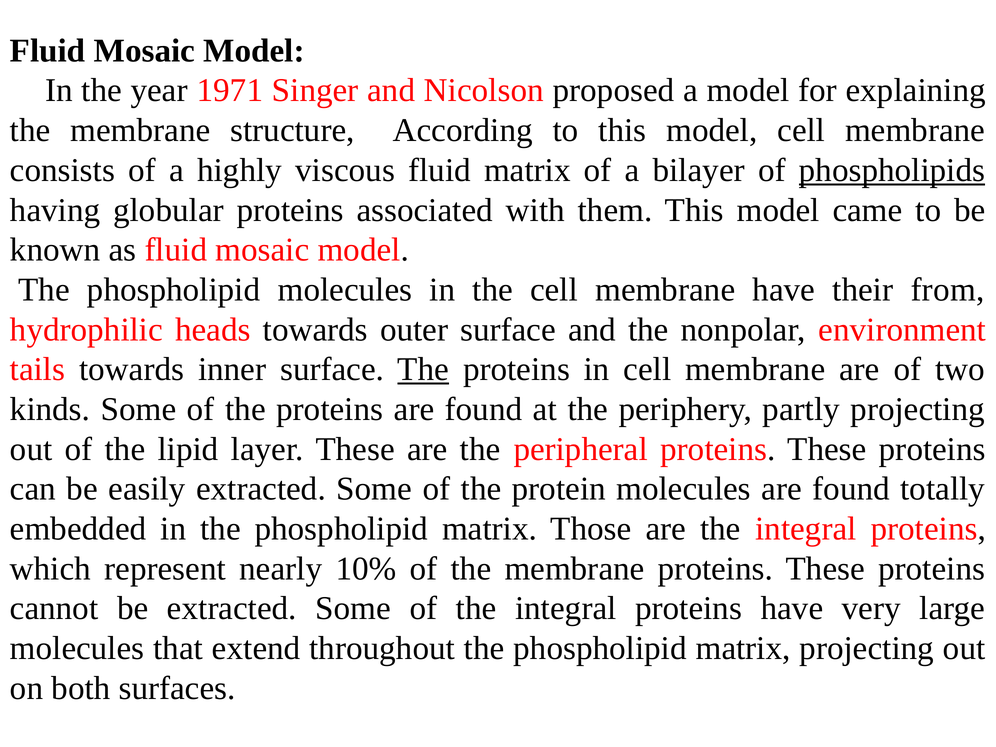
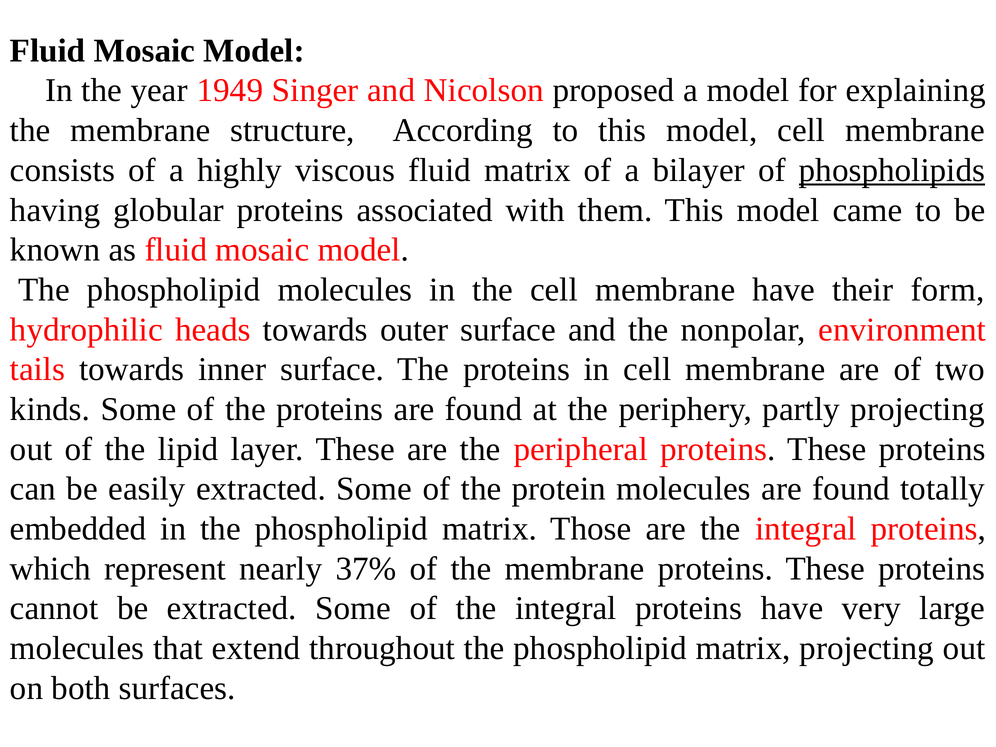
1971: 1971 -> 1949 (230, 91)
from: from -> form (948, 290)
The underline: present -> none (423, 369)
10%: 10% -> 37% (366, 569)
